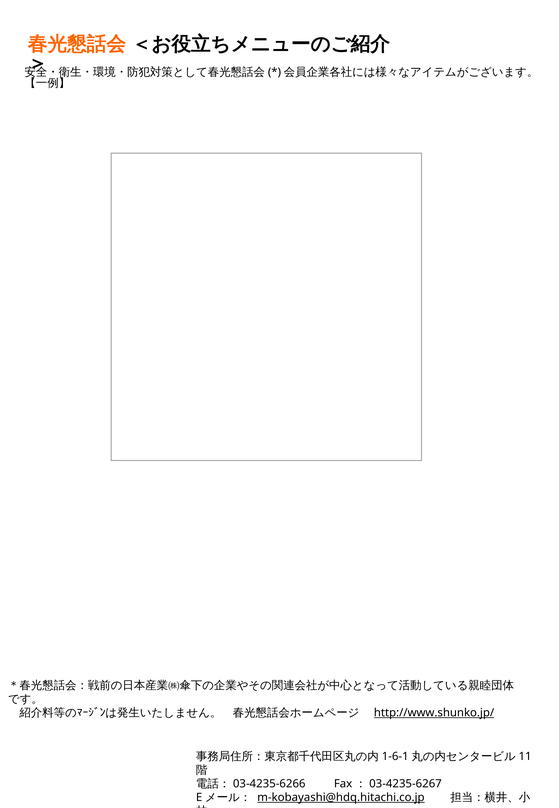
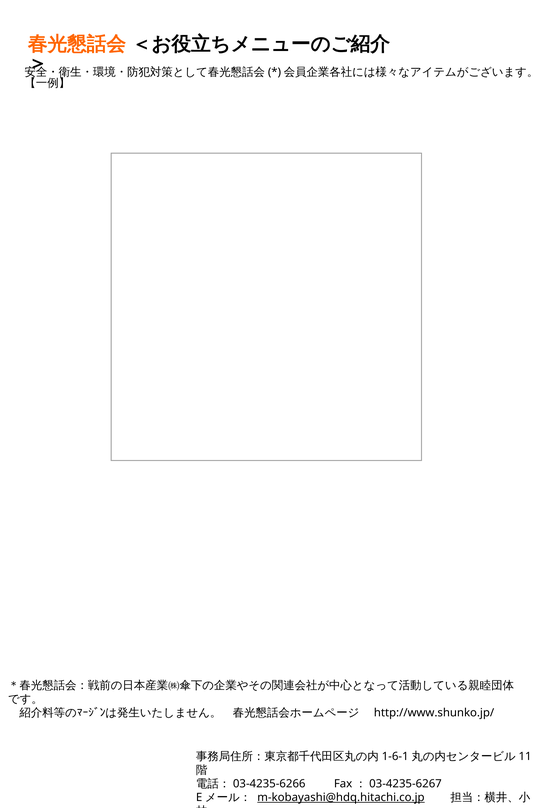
http://www.shunko.jp/ underline: present -> none (434, 712)
